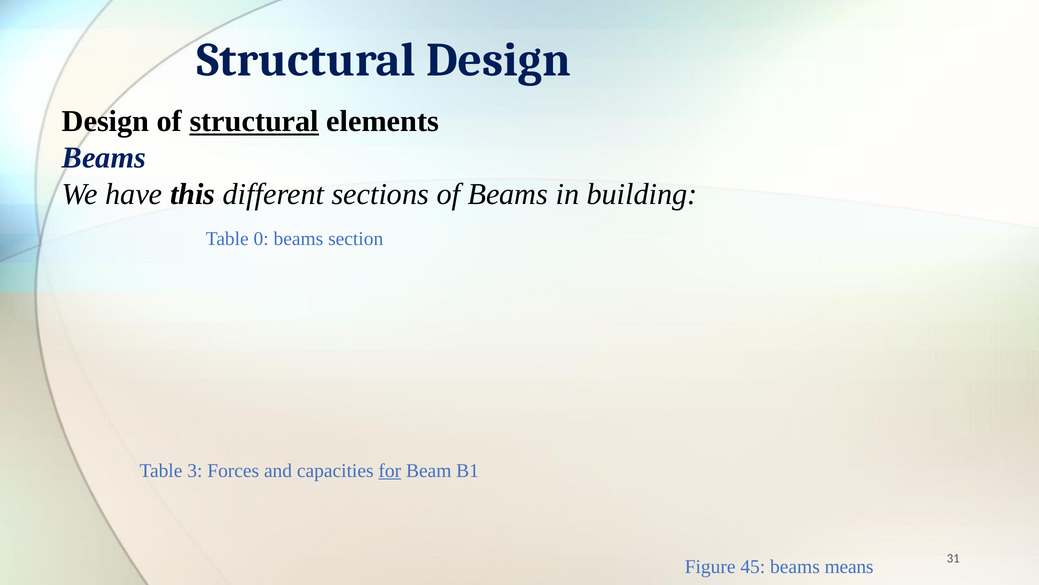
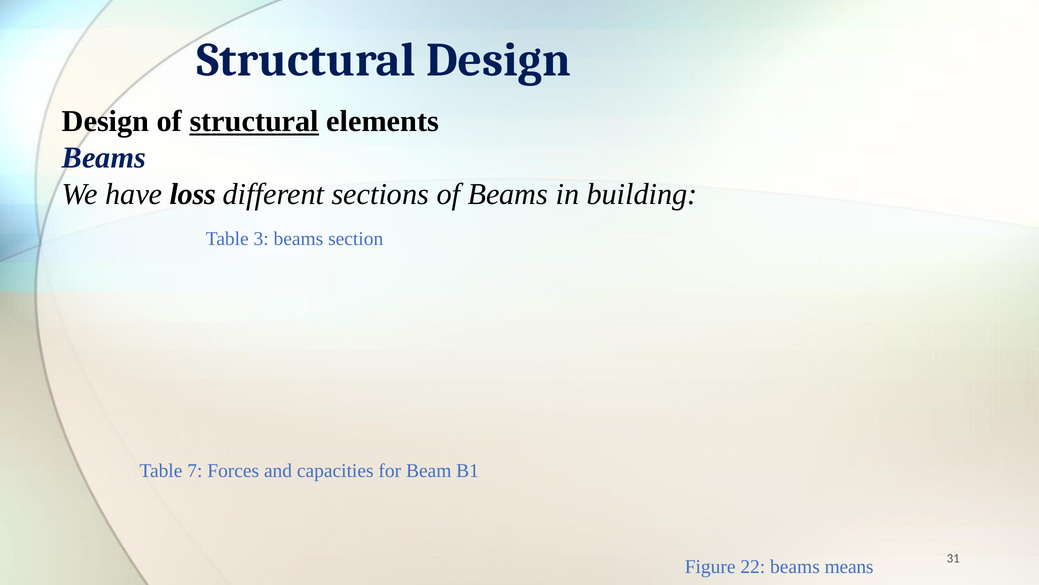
this: this -> loss (193, 194)
0: 0 -> 3 (261, 239)
3: 3 -> 7 (195, 470)
for underline: present -> none (390, 470)
45: 45 -> 22 (753, 566)
